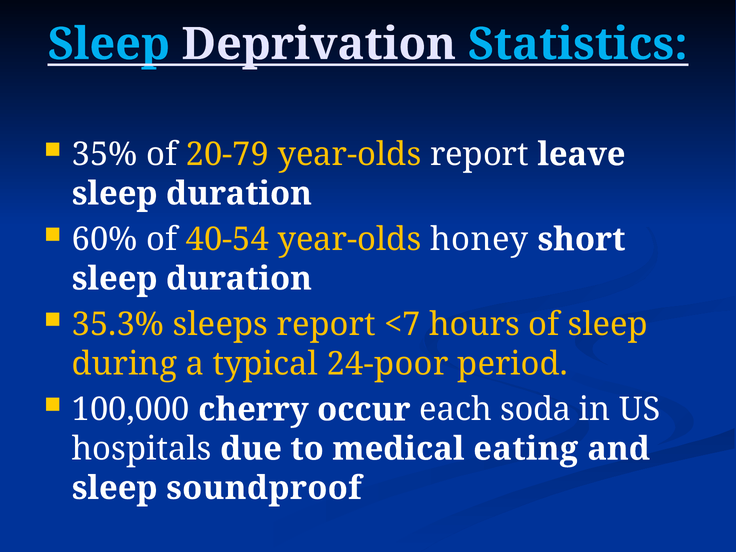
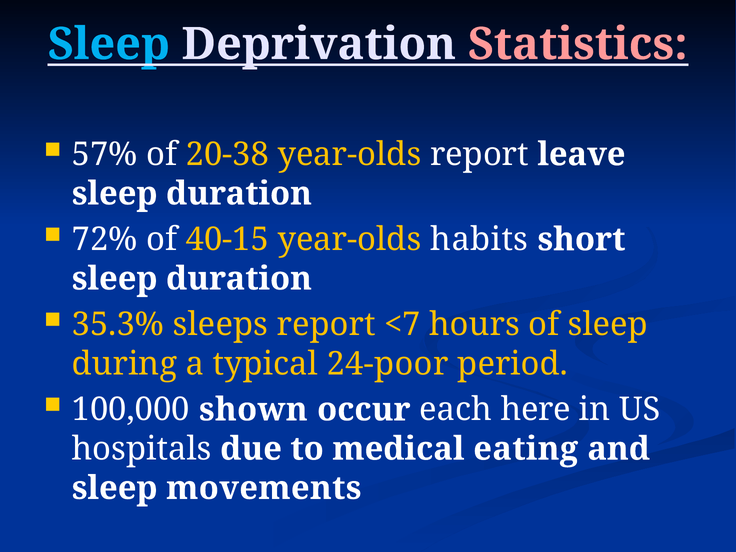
Statistics colour: light blue -> pink (578, 44)
35%: 35% -> 57% (105, 154)
20-79: 20-79 -> 20-38 (227, 154)
60%: 60% -> 72% (105, 239)
40-54: 40-54 -> 40-15 (227, 239)
honey: honey -> habits (479, 239)
cherry: cherry -> shown (253, 410)
soda: soda -> here (536, 410)
soundproof: soundproof -> movements (264, 488)
